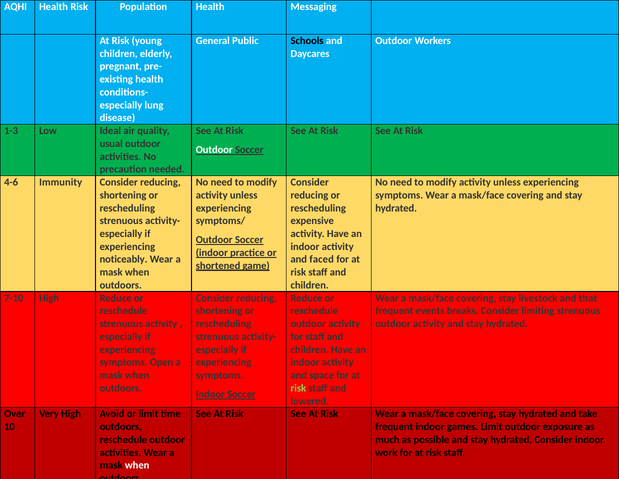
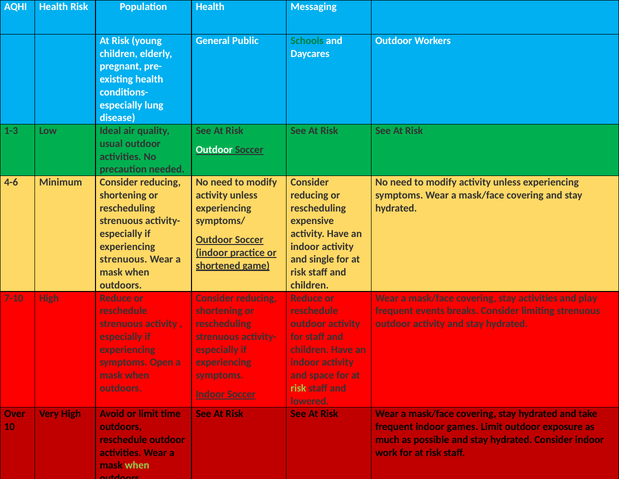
Schools colour: black -> green (307, 41)
Immunity: Immunity -> Minimum (61, 182)
noticeably: noticeably -> strenuous (123, 259)
faced: faced -> single (322, 259)
stay livestock: livestock -> activities (538, 298)
that: that -> play (588, 298)
when colour: white -> light green (137, 465)
